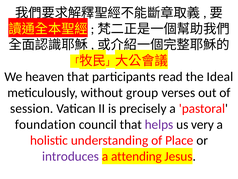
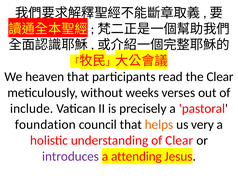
the Ideal: Ideal -> Clear (220, 77)
group: group -> weeks (142, 92)
session: session -> include (32, 108)
helps colour: purple -> orange (159, 124)
of Place: Place -> Clear (179, 140)
